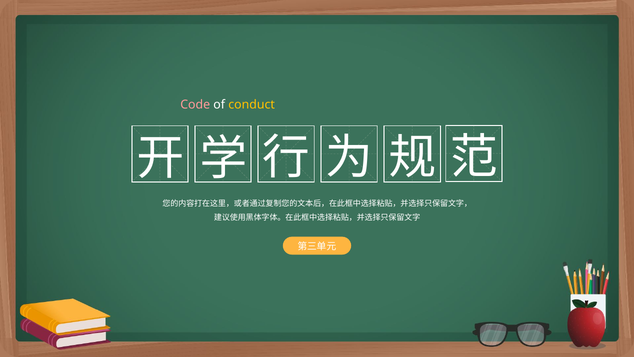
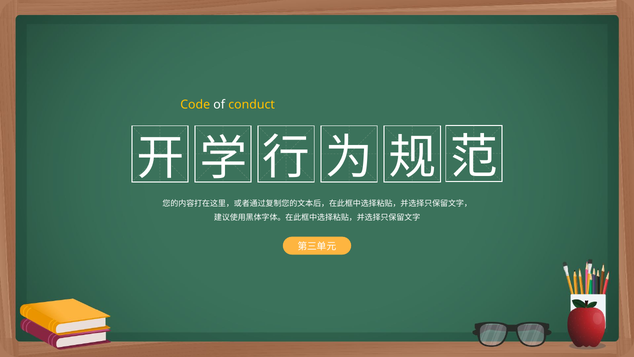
Code colour: pink -> yellow (195, 105)
